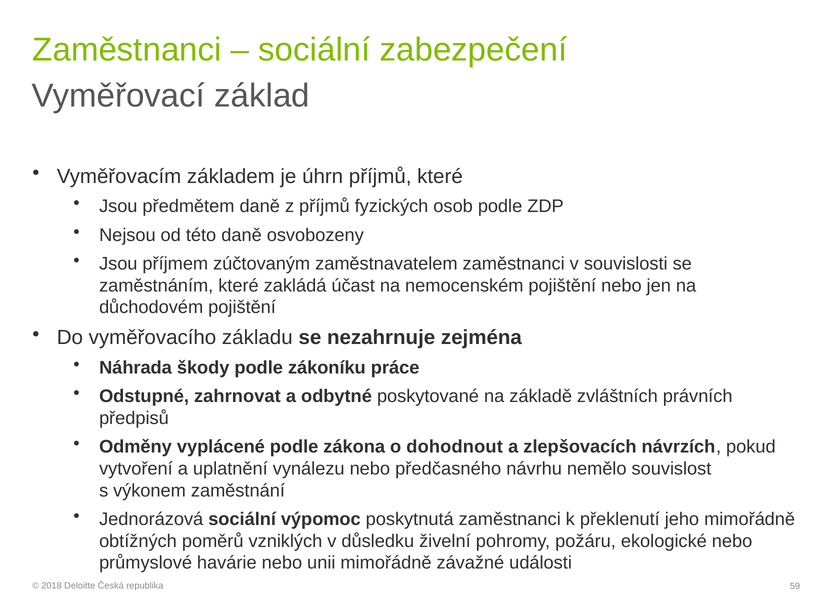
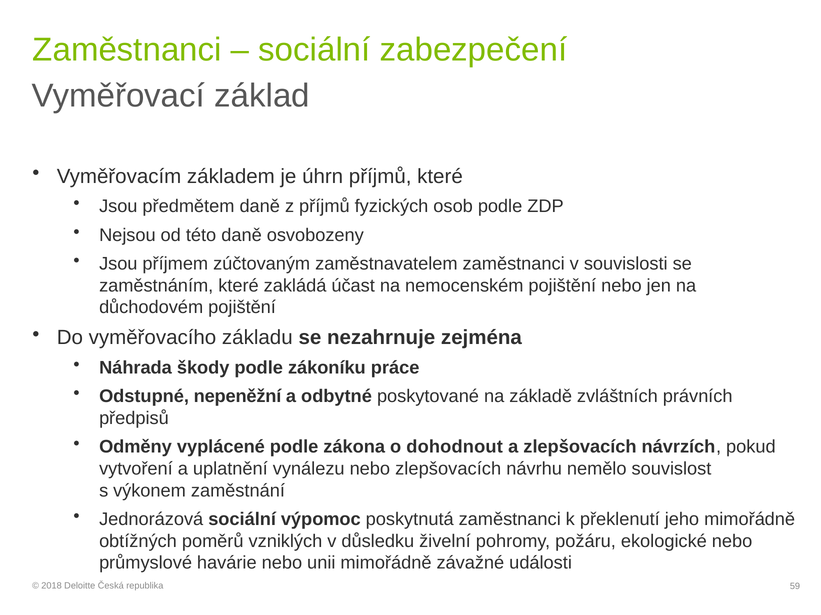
zahrnovat: zahrnovat -> nepeněžní (238, 397)
nebo předčasného: předčasného -> zlepšovacích (448, 469)
